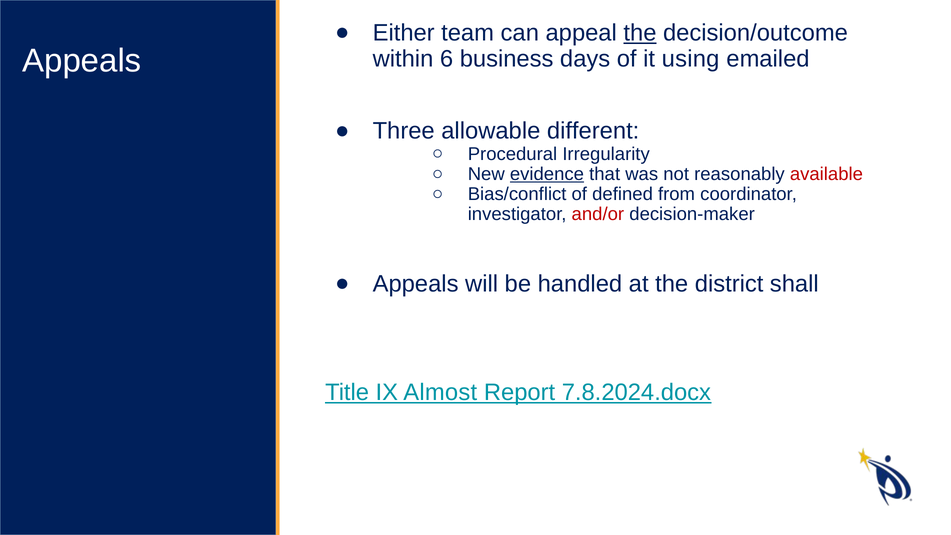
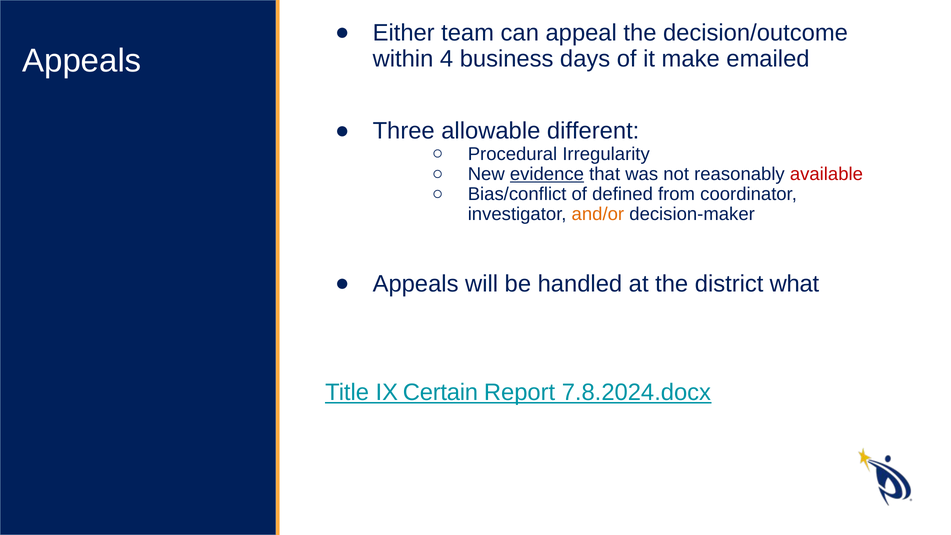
the underline: present -> none (640, 33)
6: 6 -> 4 (447, 59)
using: using -> make (691, 59)
and/or colour: red -> orange (598, 214)
shall: shall -> what (794, 284)
Almost: Almost -> Certain (440, 392)
